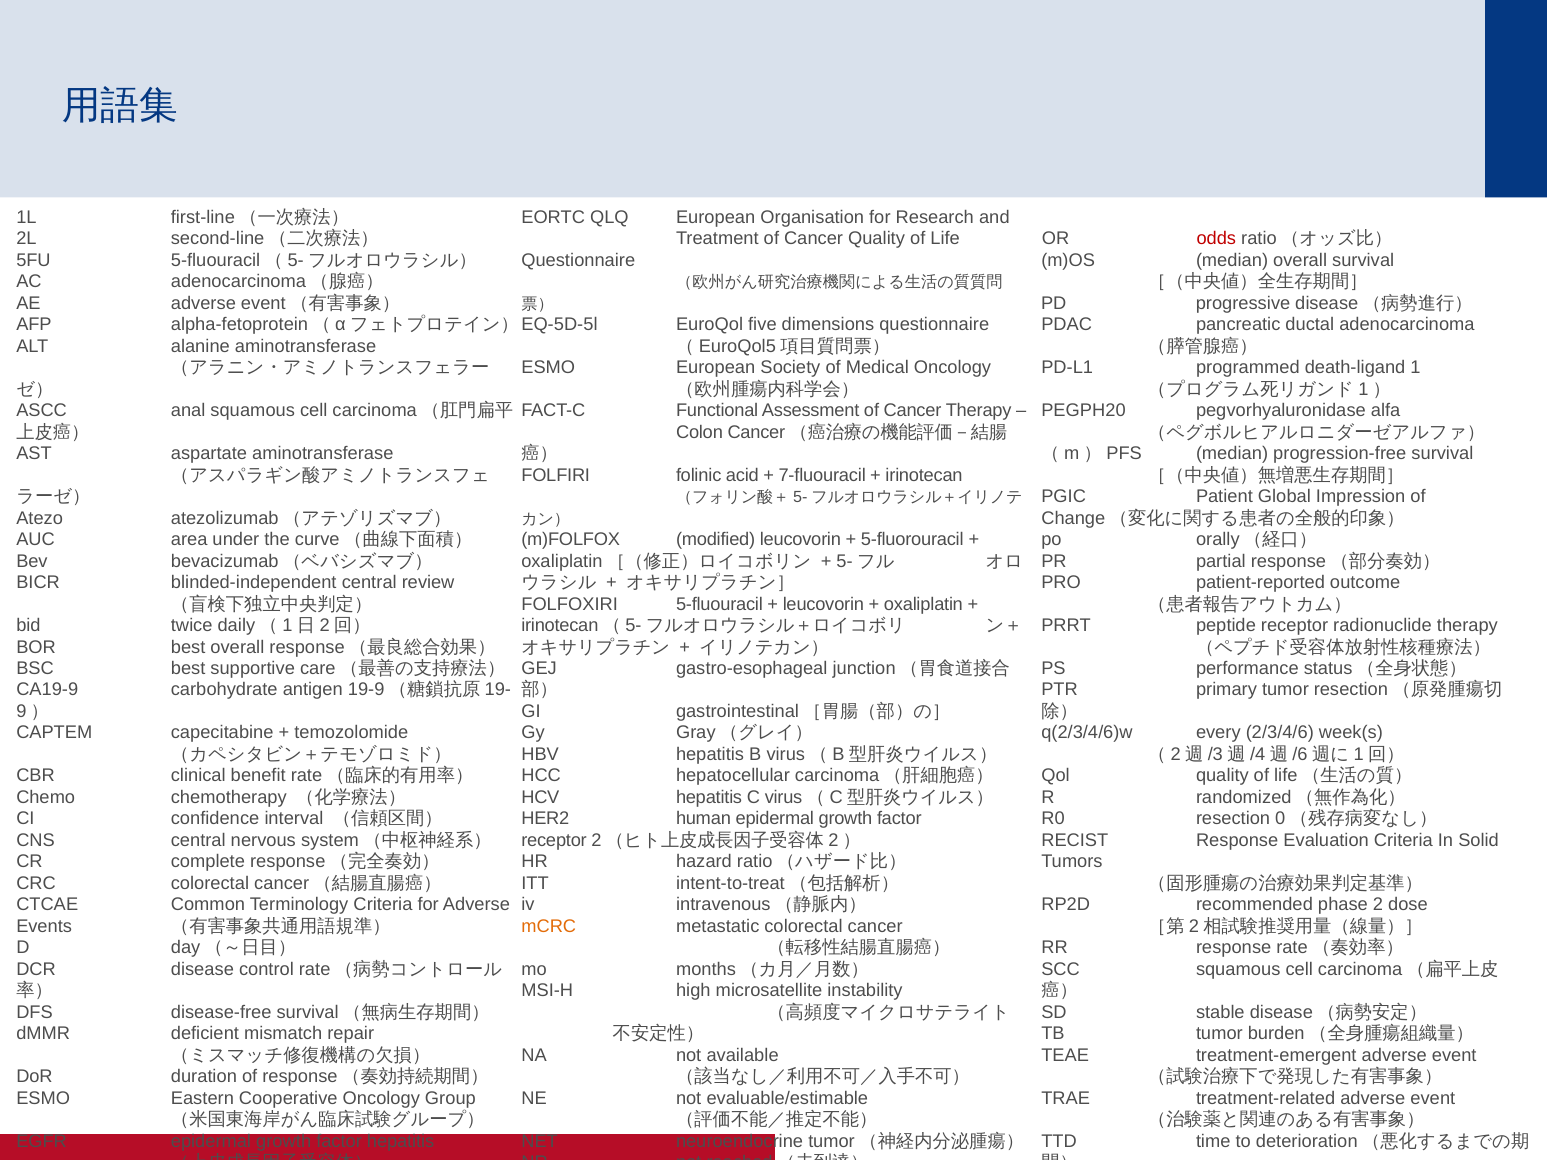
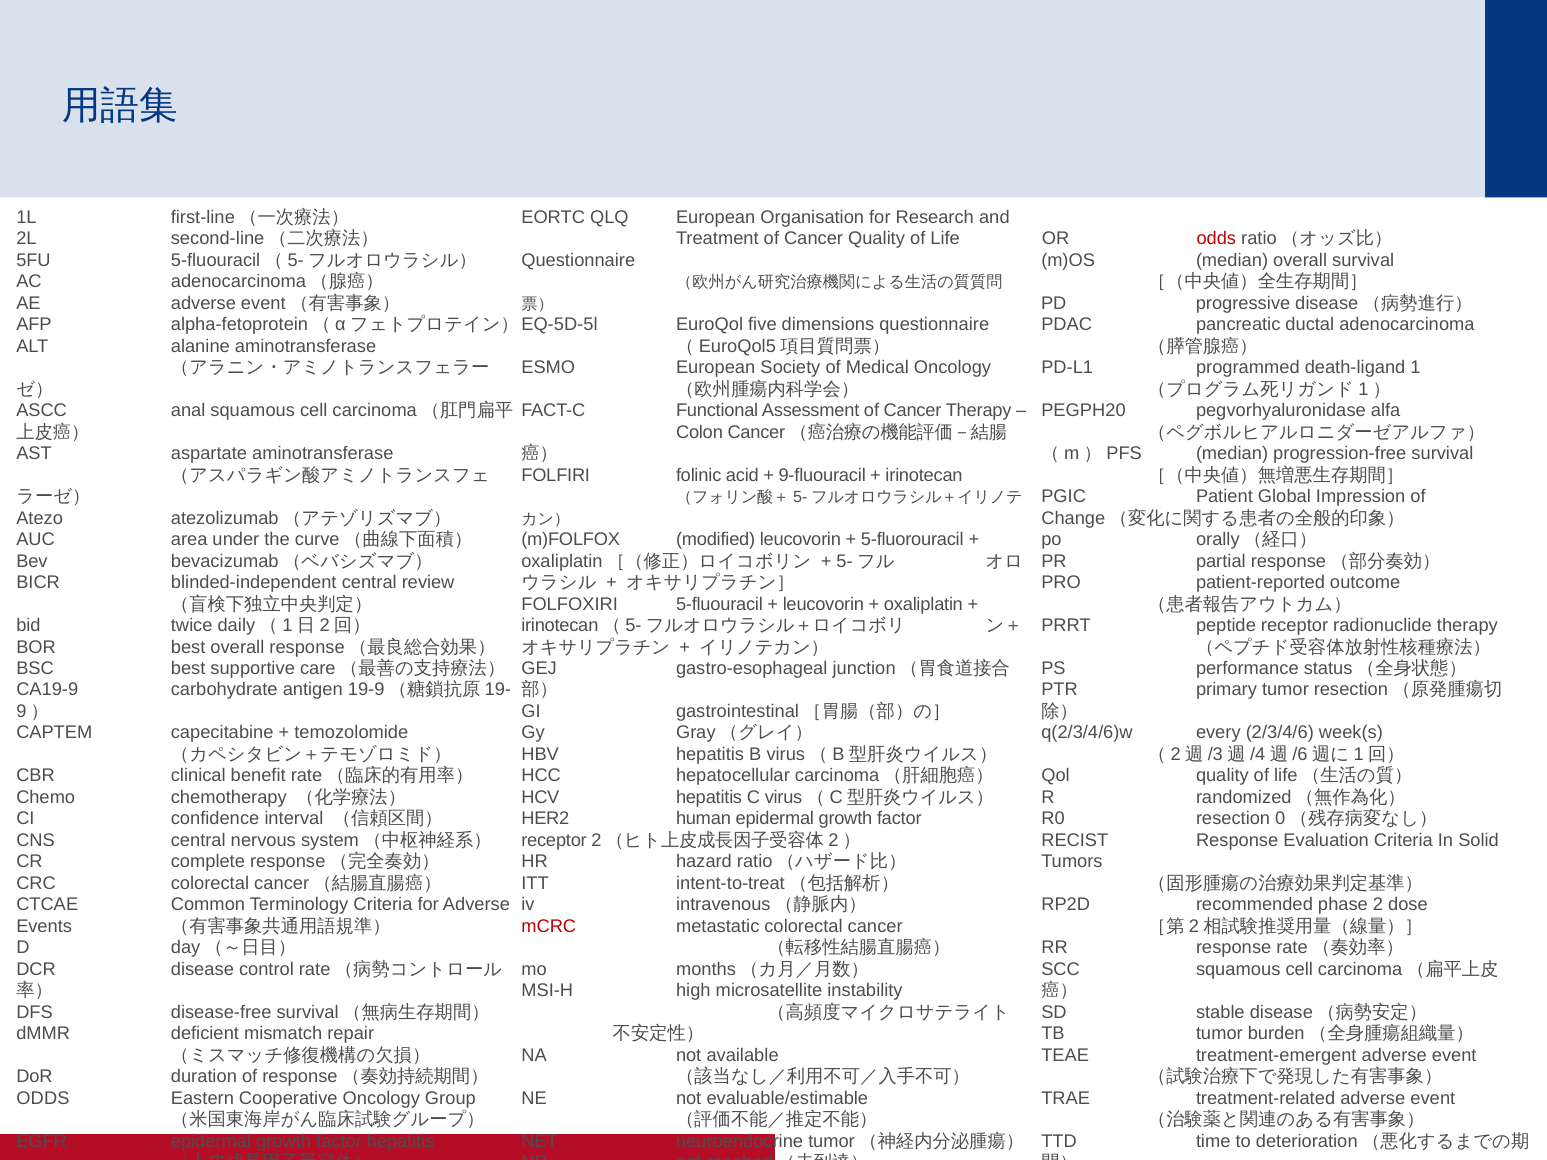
7-fluouracil: 7-fluouracil -> 9-fluouracil (822, 475)
mCRC colour: orange -> red (549, 927)
ESMO: ESMO -> ODDS (43, 1099)
